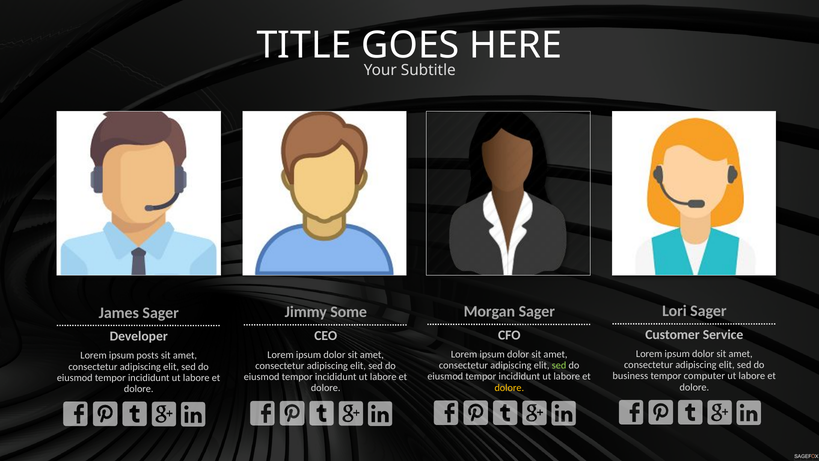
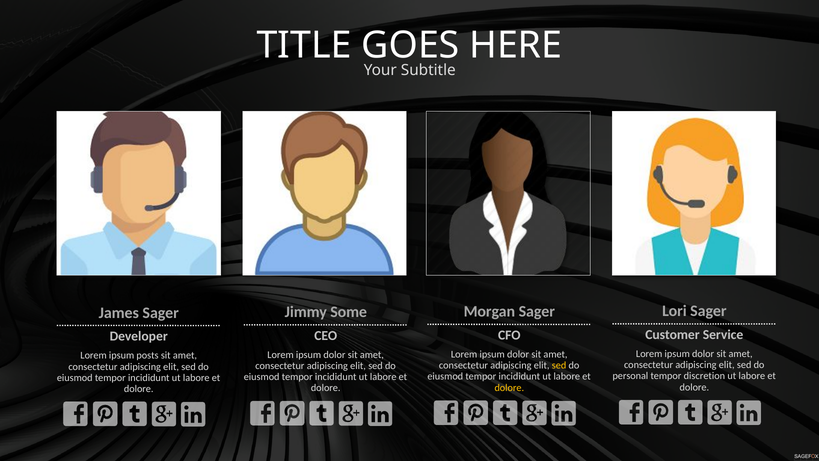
sed colour: light green -> yellow (559, 365)
business: business -> personal (630, 376)
computer: computer -> discretion (704, 376)
